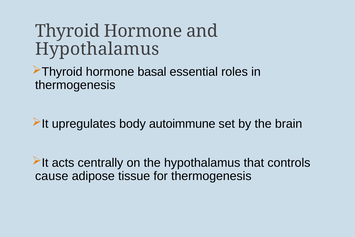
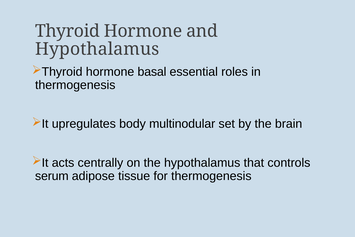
autoimmune: autoimmune -> multinodular (182, 124)
cause: cause -> serum (52, 176)
